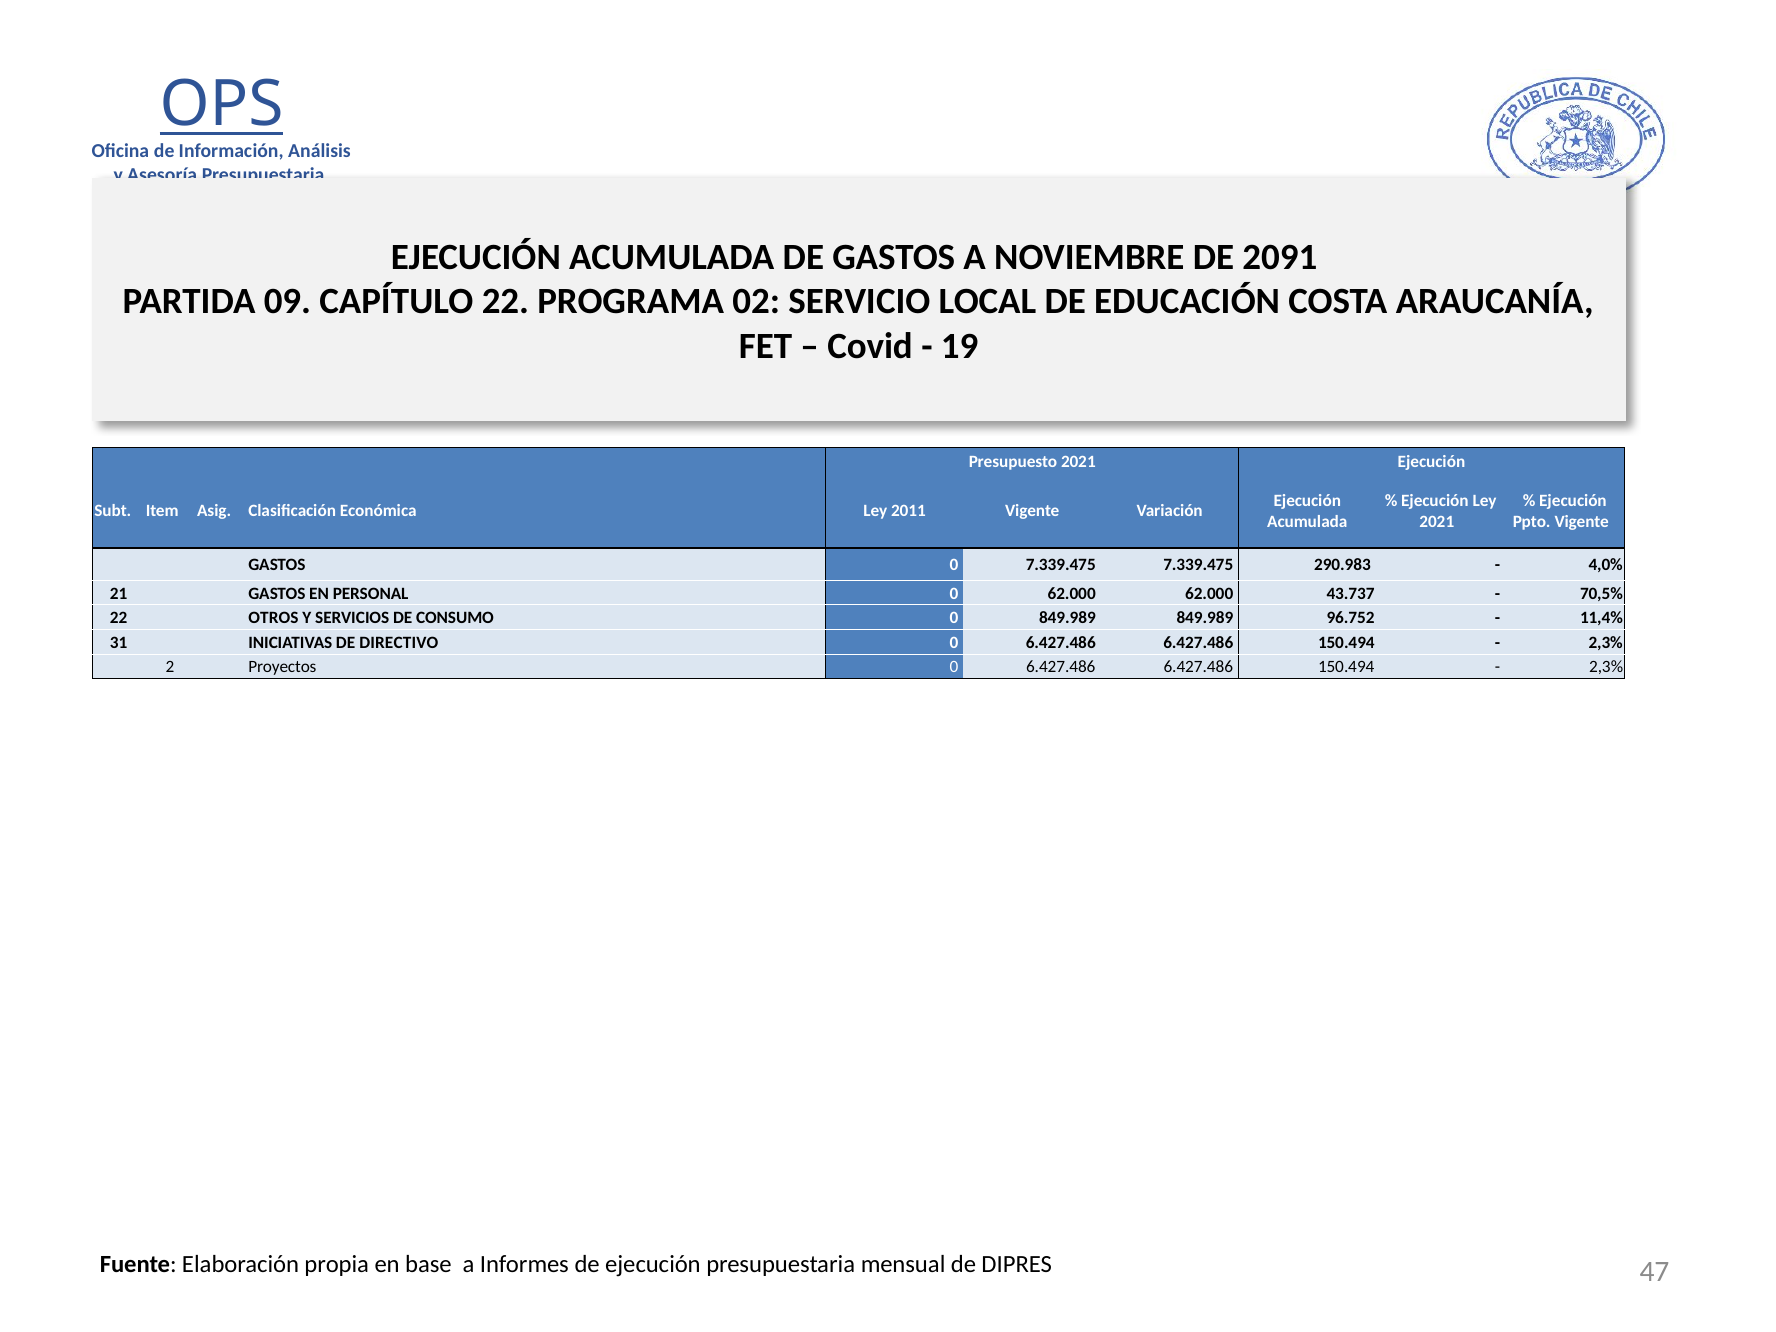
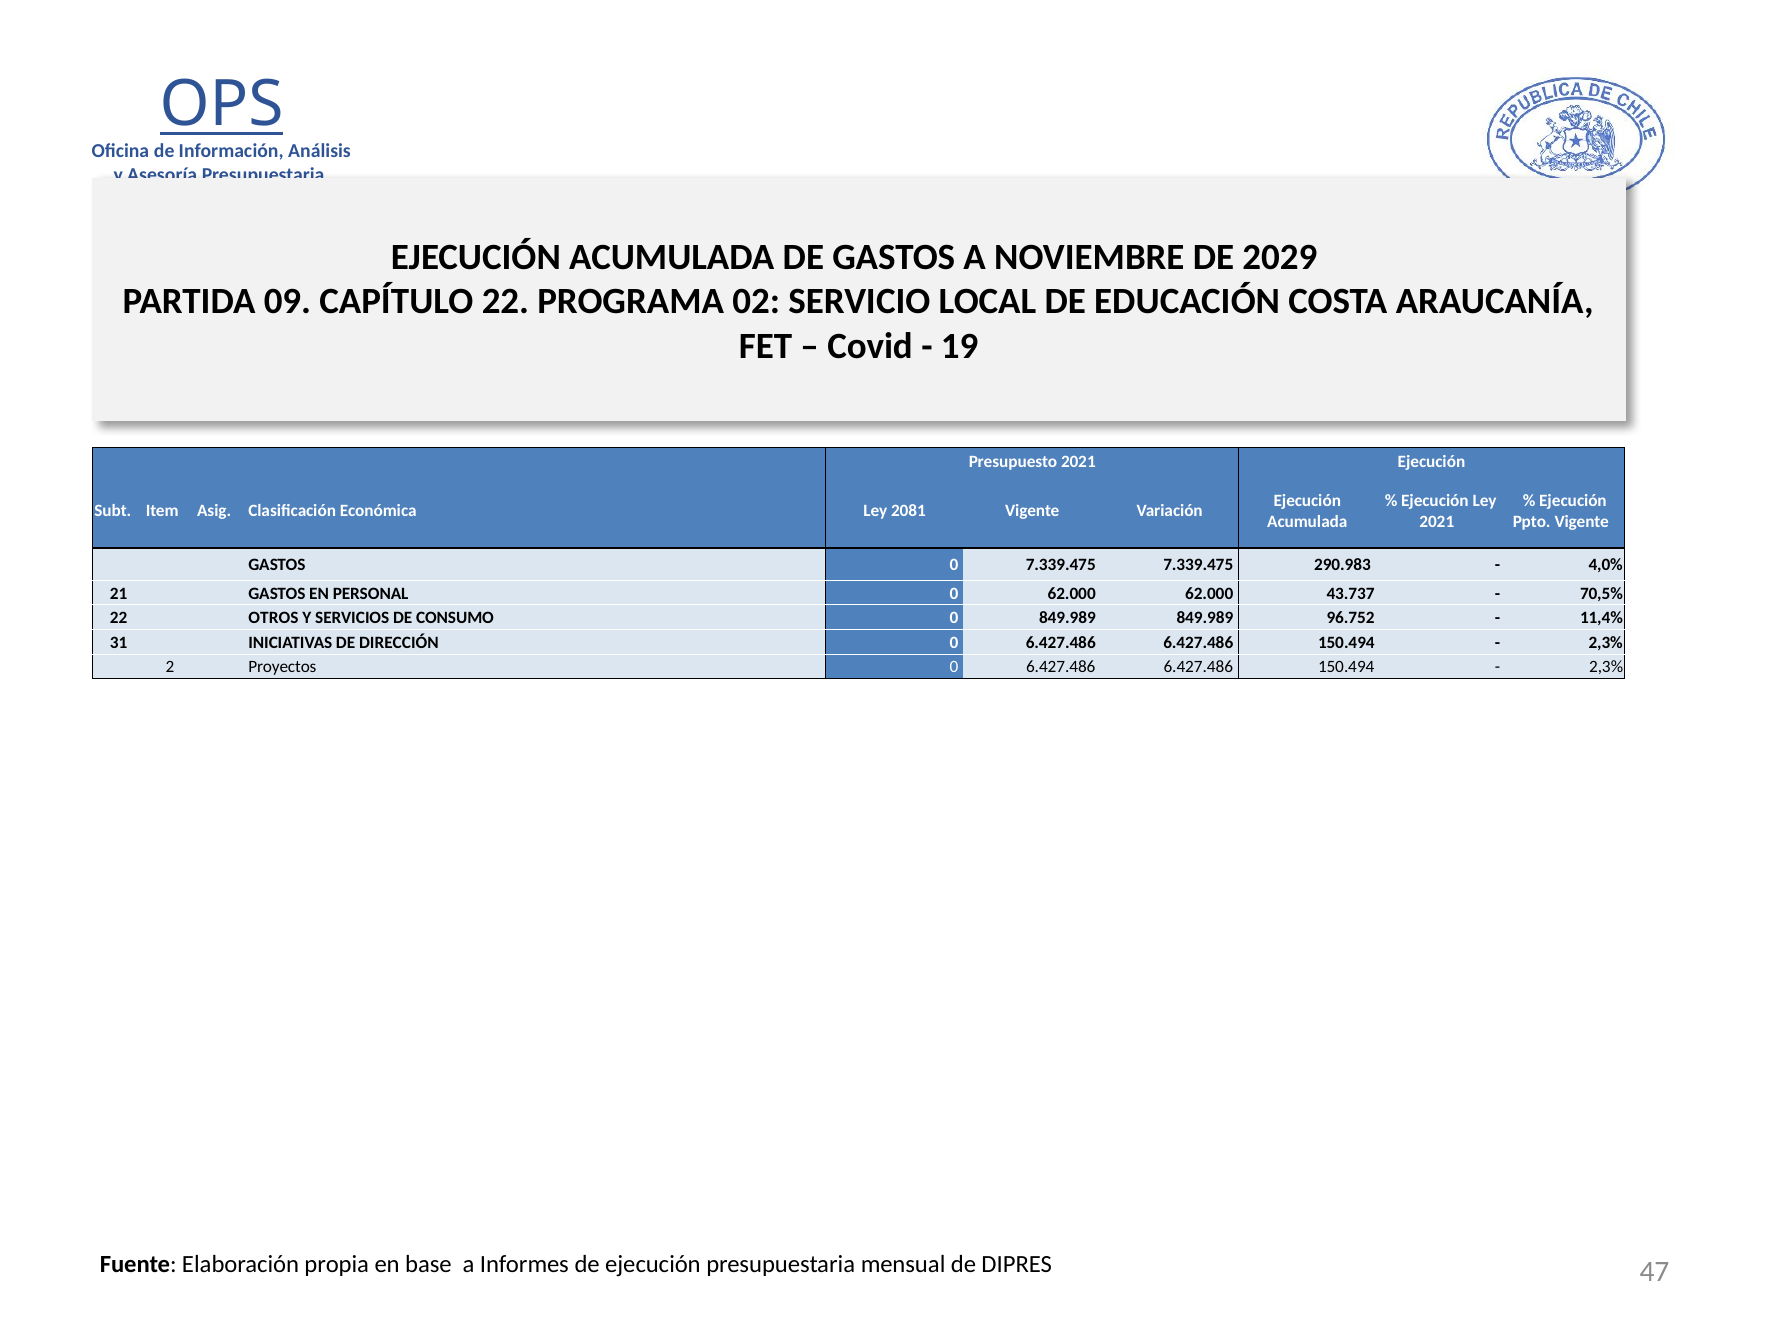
2091: 2091 -> 2029 (1280, 257)
2011: 2011 -> 2081 (908, 511)
DIRECTIVO: DIRECTIVO -> DIRECCIÓN (399, 643)
